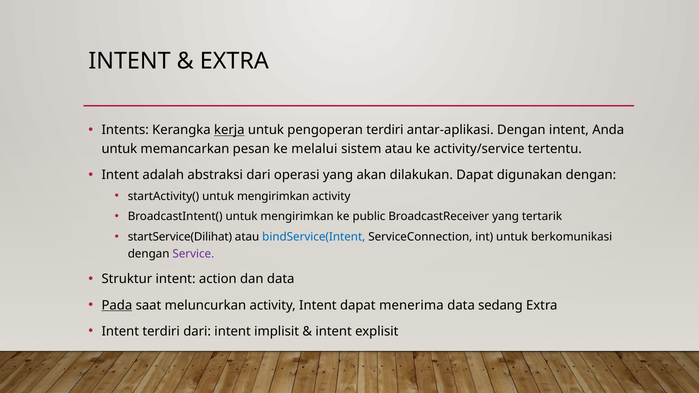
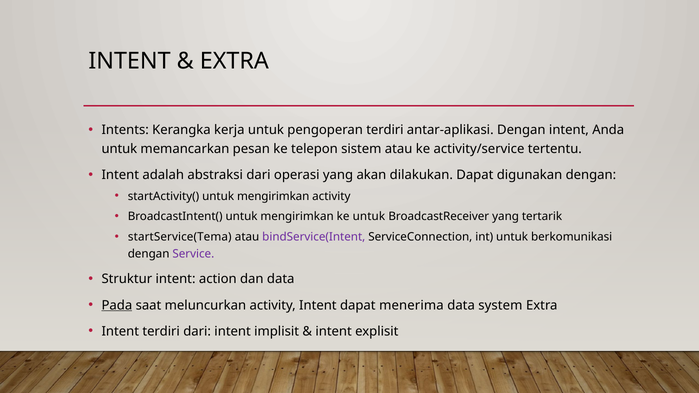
kerja underline: present -> none (229, 130)
melalui: melalui -> telepon (314, 149)
ke public: public -> untuk (369, 217)
startService(Dilihat: startService(Dilihat -> startService(Tema (180, 237)
bindService(Intent colour: blue -> purple (314, 237)
sedang: sedang -> system (500, 305)
